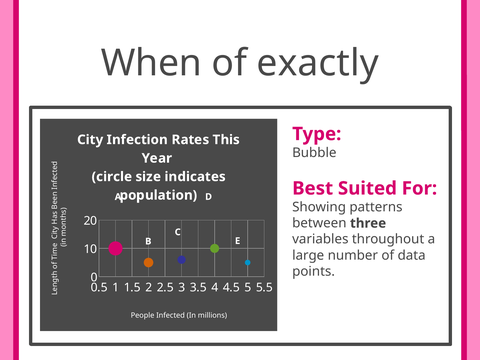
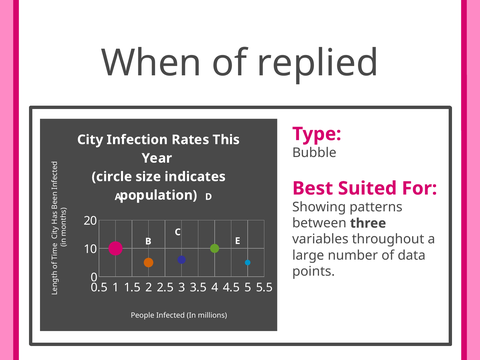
exactly: exactly -> replied (318, 63)
